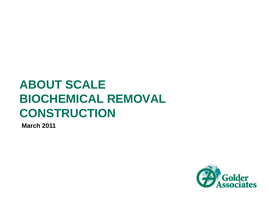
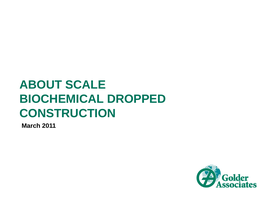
REMOVAL: REMOVAL -> DROPPED (136, 99)
